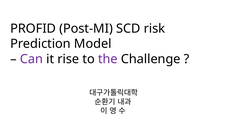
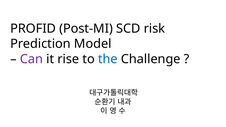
the colour: purple -> blue (108, 59)
